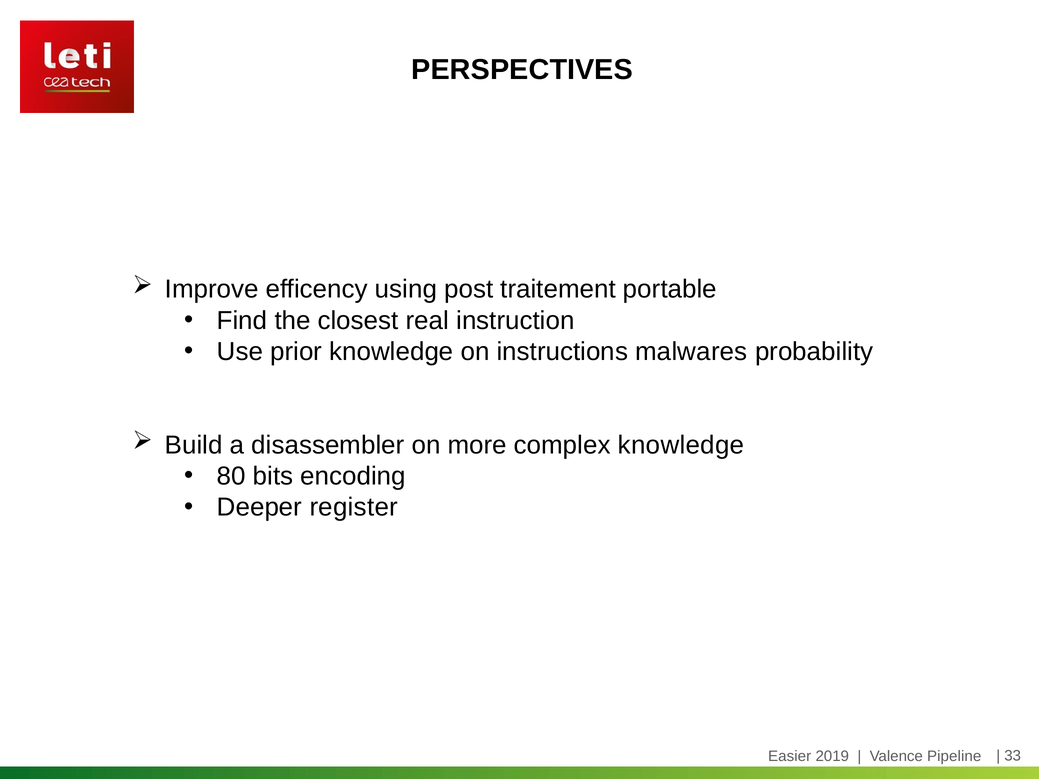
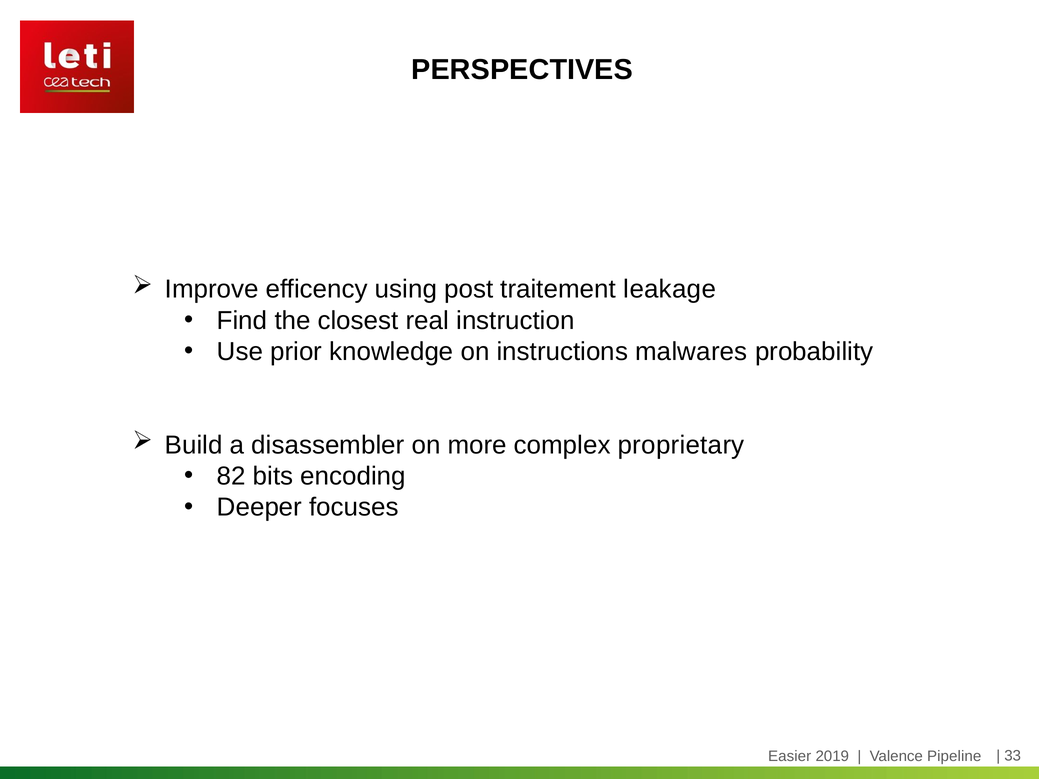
portable: portable -> leakage (670, 289)
complex knowledge: knowledge -> proprietary (681, 445)
80: 80 -> 82 (231, 476)
register: register -> focuses (354, 508)
